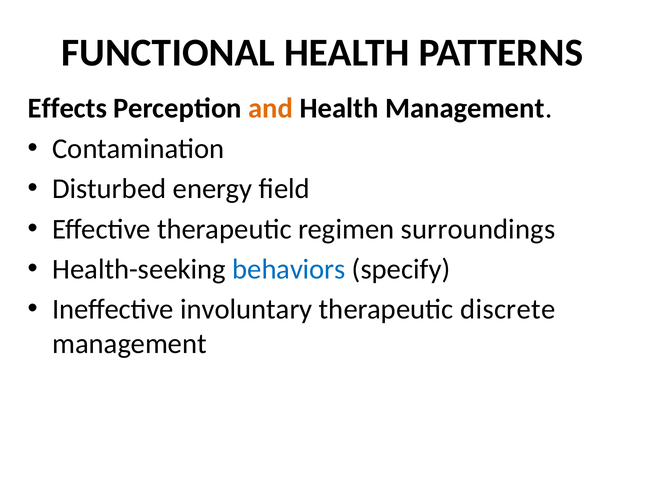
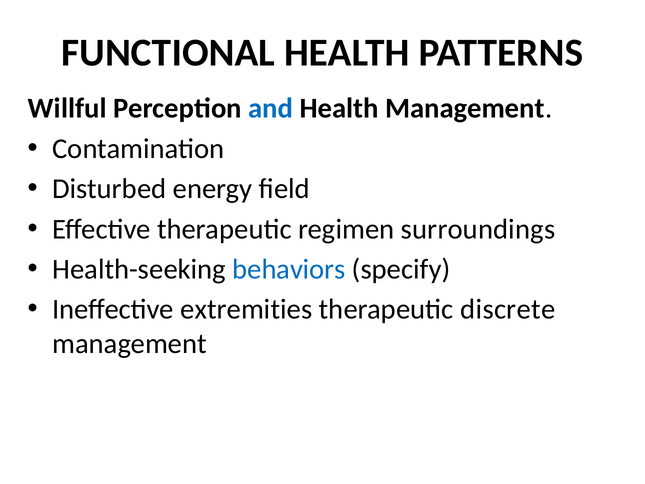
Effects: Effects -> Willful (67, 108)
and colour: orange -> blue (271, 108)
involuntary: involuntary -> extremities (246, 309)
